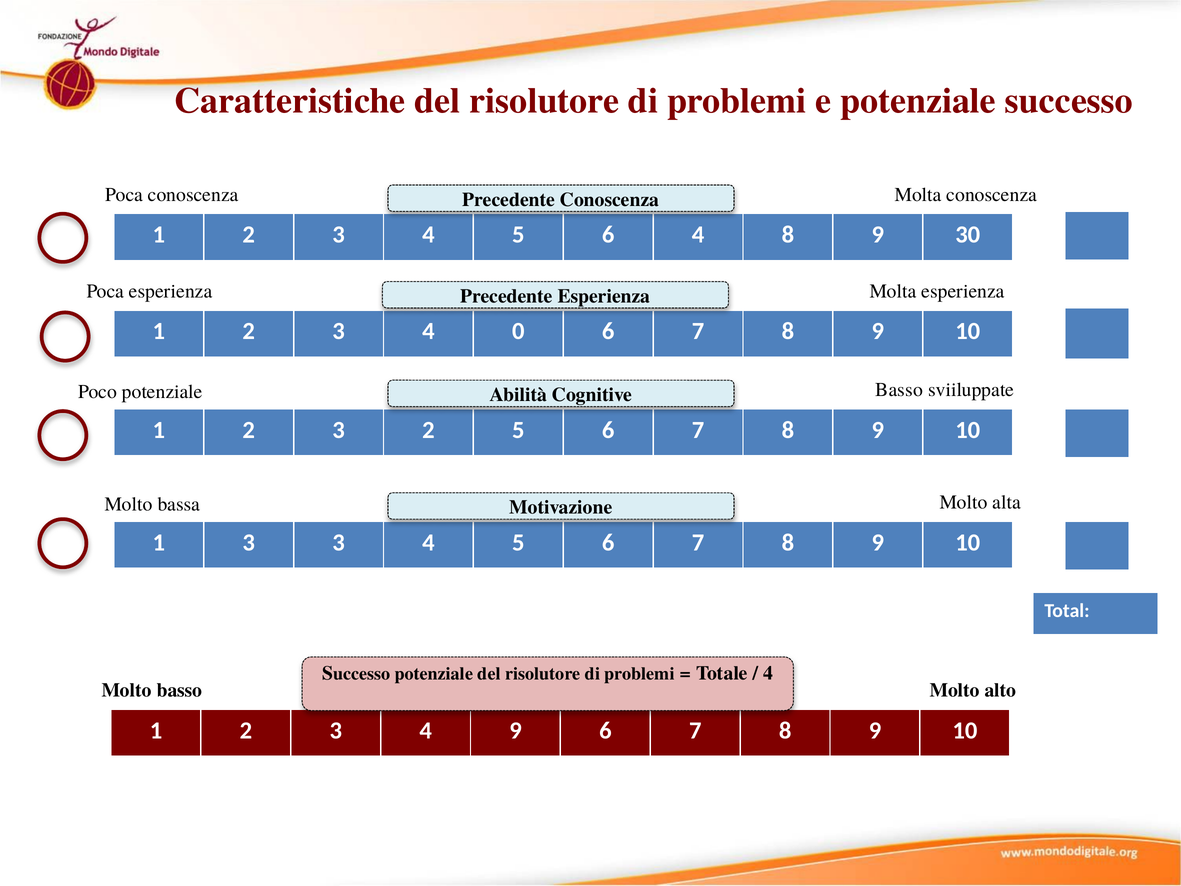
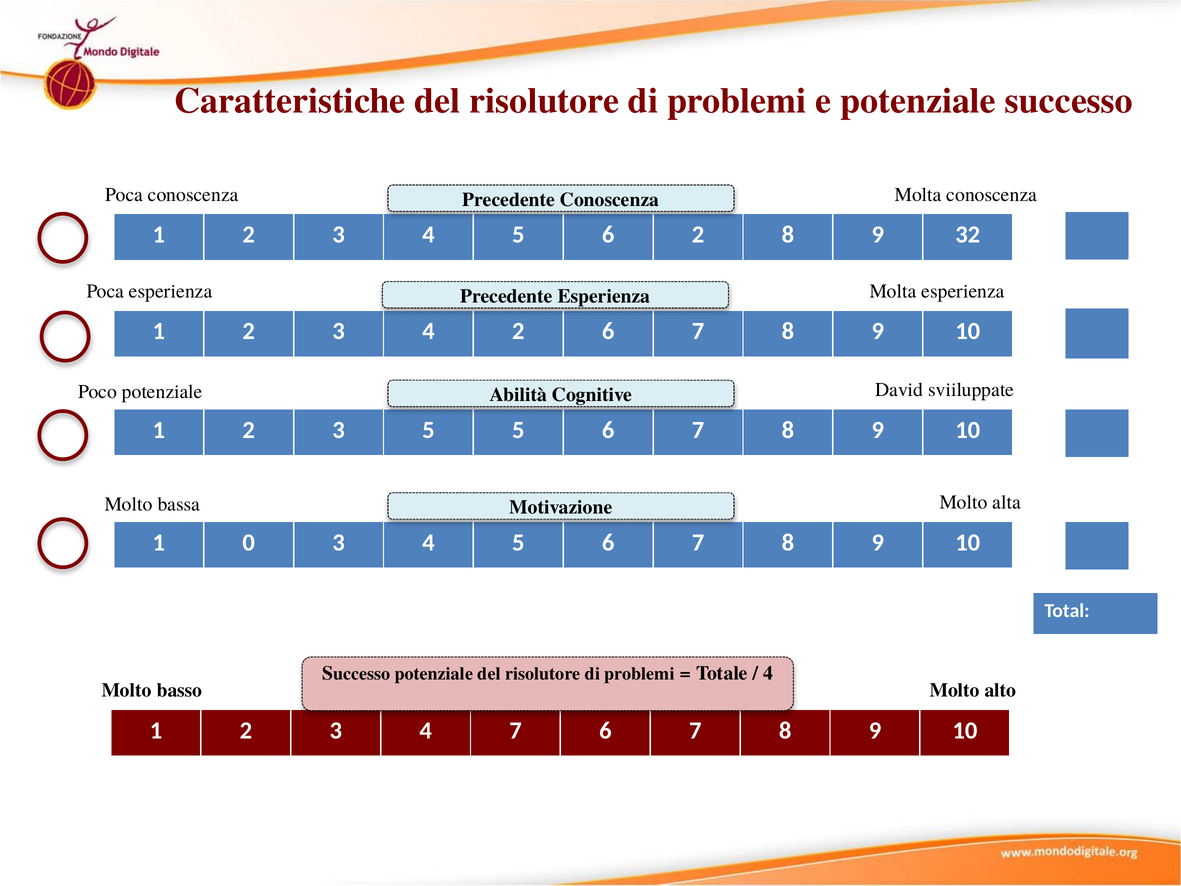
6 4: 4 -> 2 (698, 235)
30: 30 -> 32 (968, 235)
4 0: 0 -> 2 (518, 331)
Basso: Basso -> David (899, 390)
3 2: 2 -> 5 (428, 430)
1 3: 3 -> 0 (249, 542)
4 9: 9 -> 7 (515, 730)
